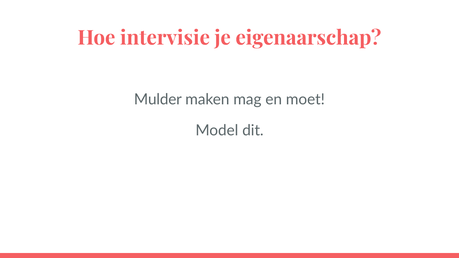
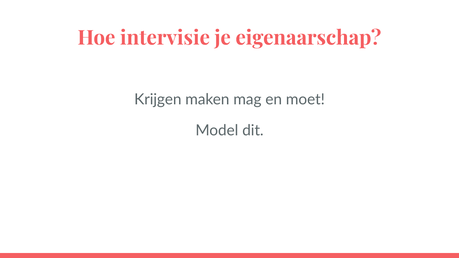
Mulder: Mulder -> Krijgen (158, 99)
